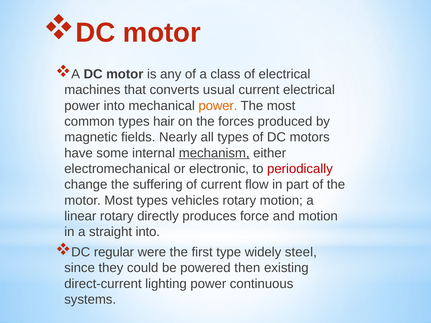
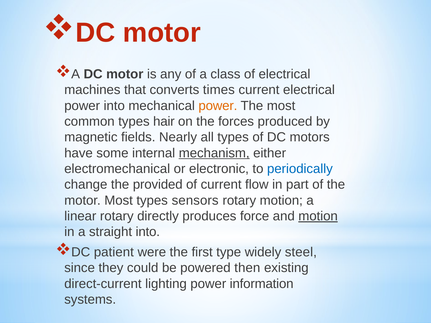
usual: usual -> times (219, 90)
periodically colour: red -> blue (300, 169)
suffering: suffering -> provided (158, 185)
vehicles: vehicles -> sensors (195, 201)
motion underline: none -> present (318, 216)
regular: regular -> patient (114, 252)
continuous: continuous -> information (262, 284)
